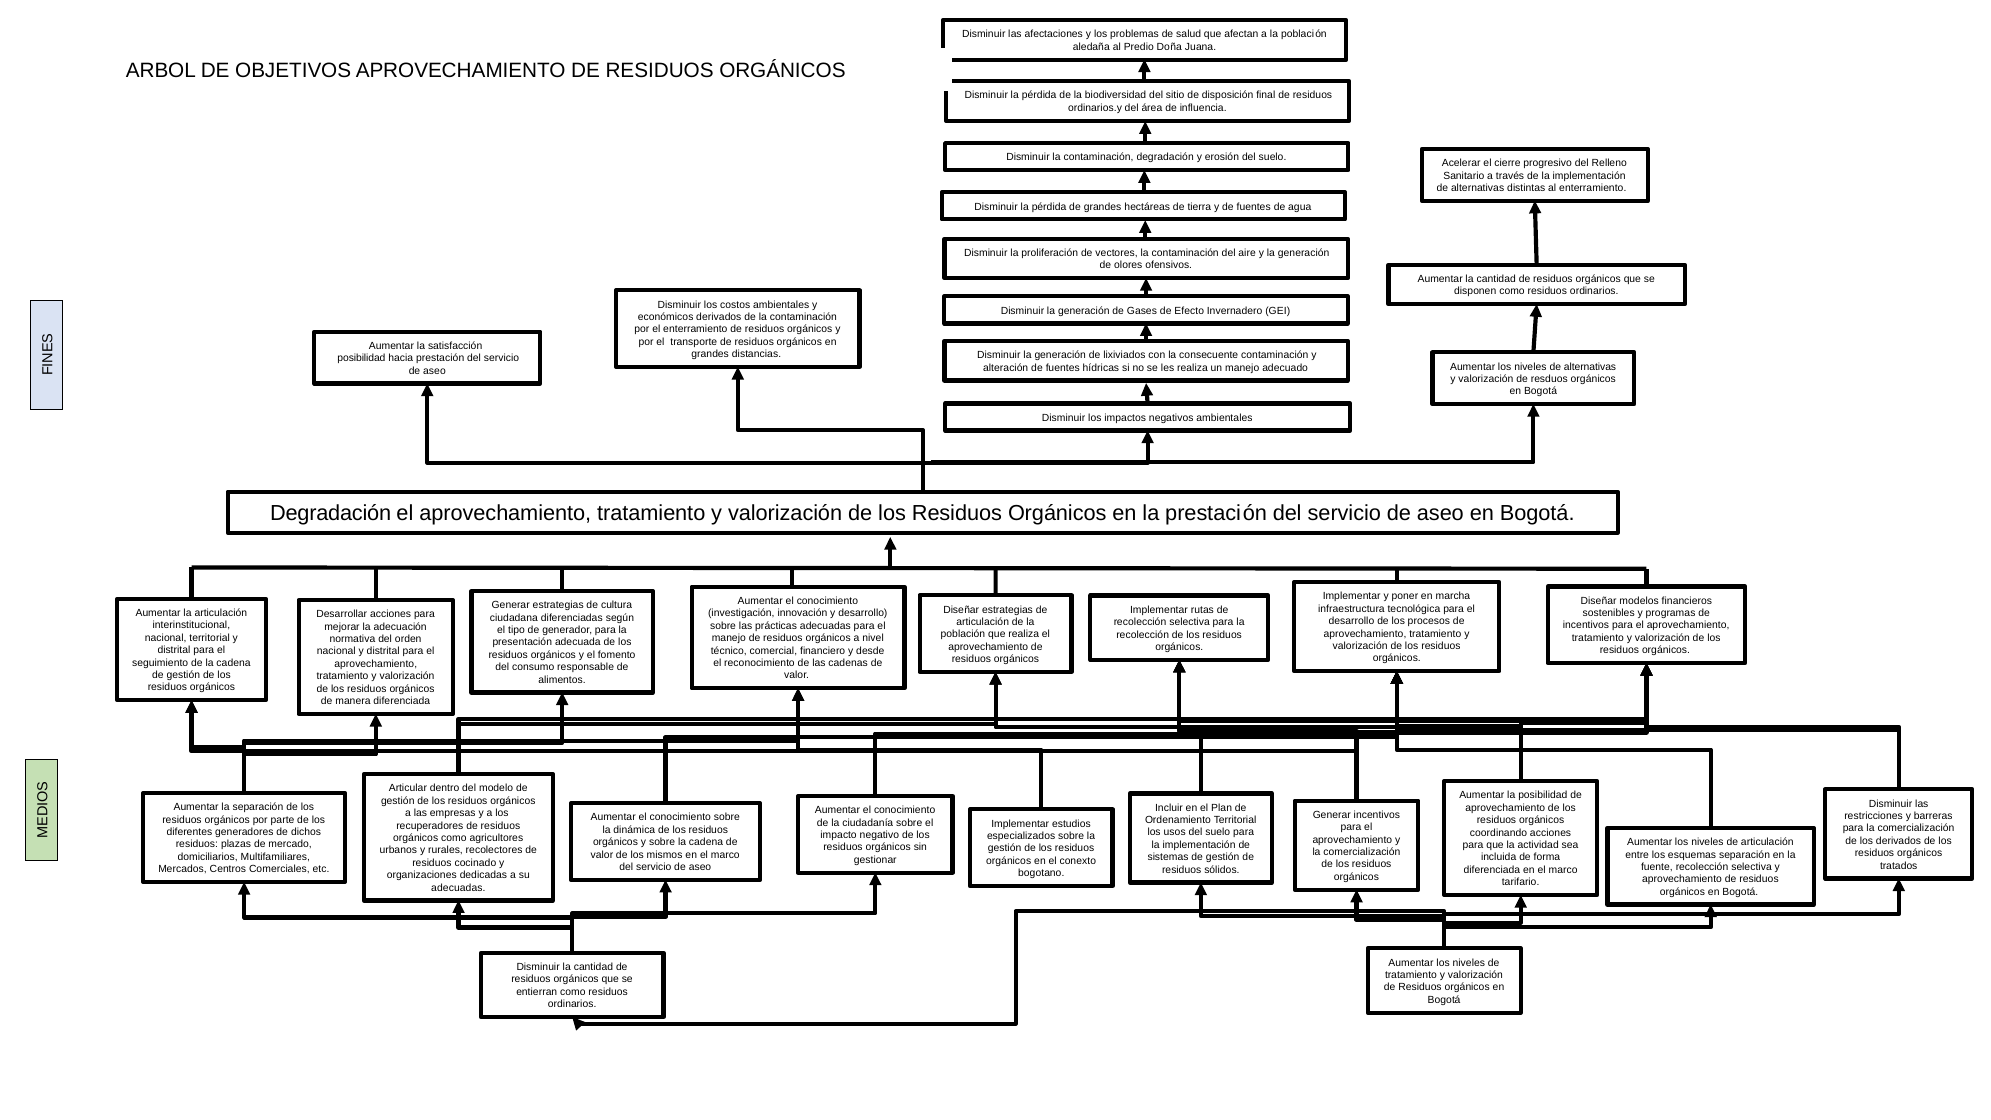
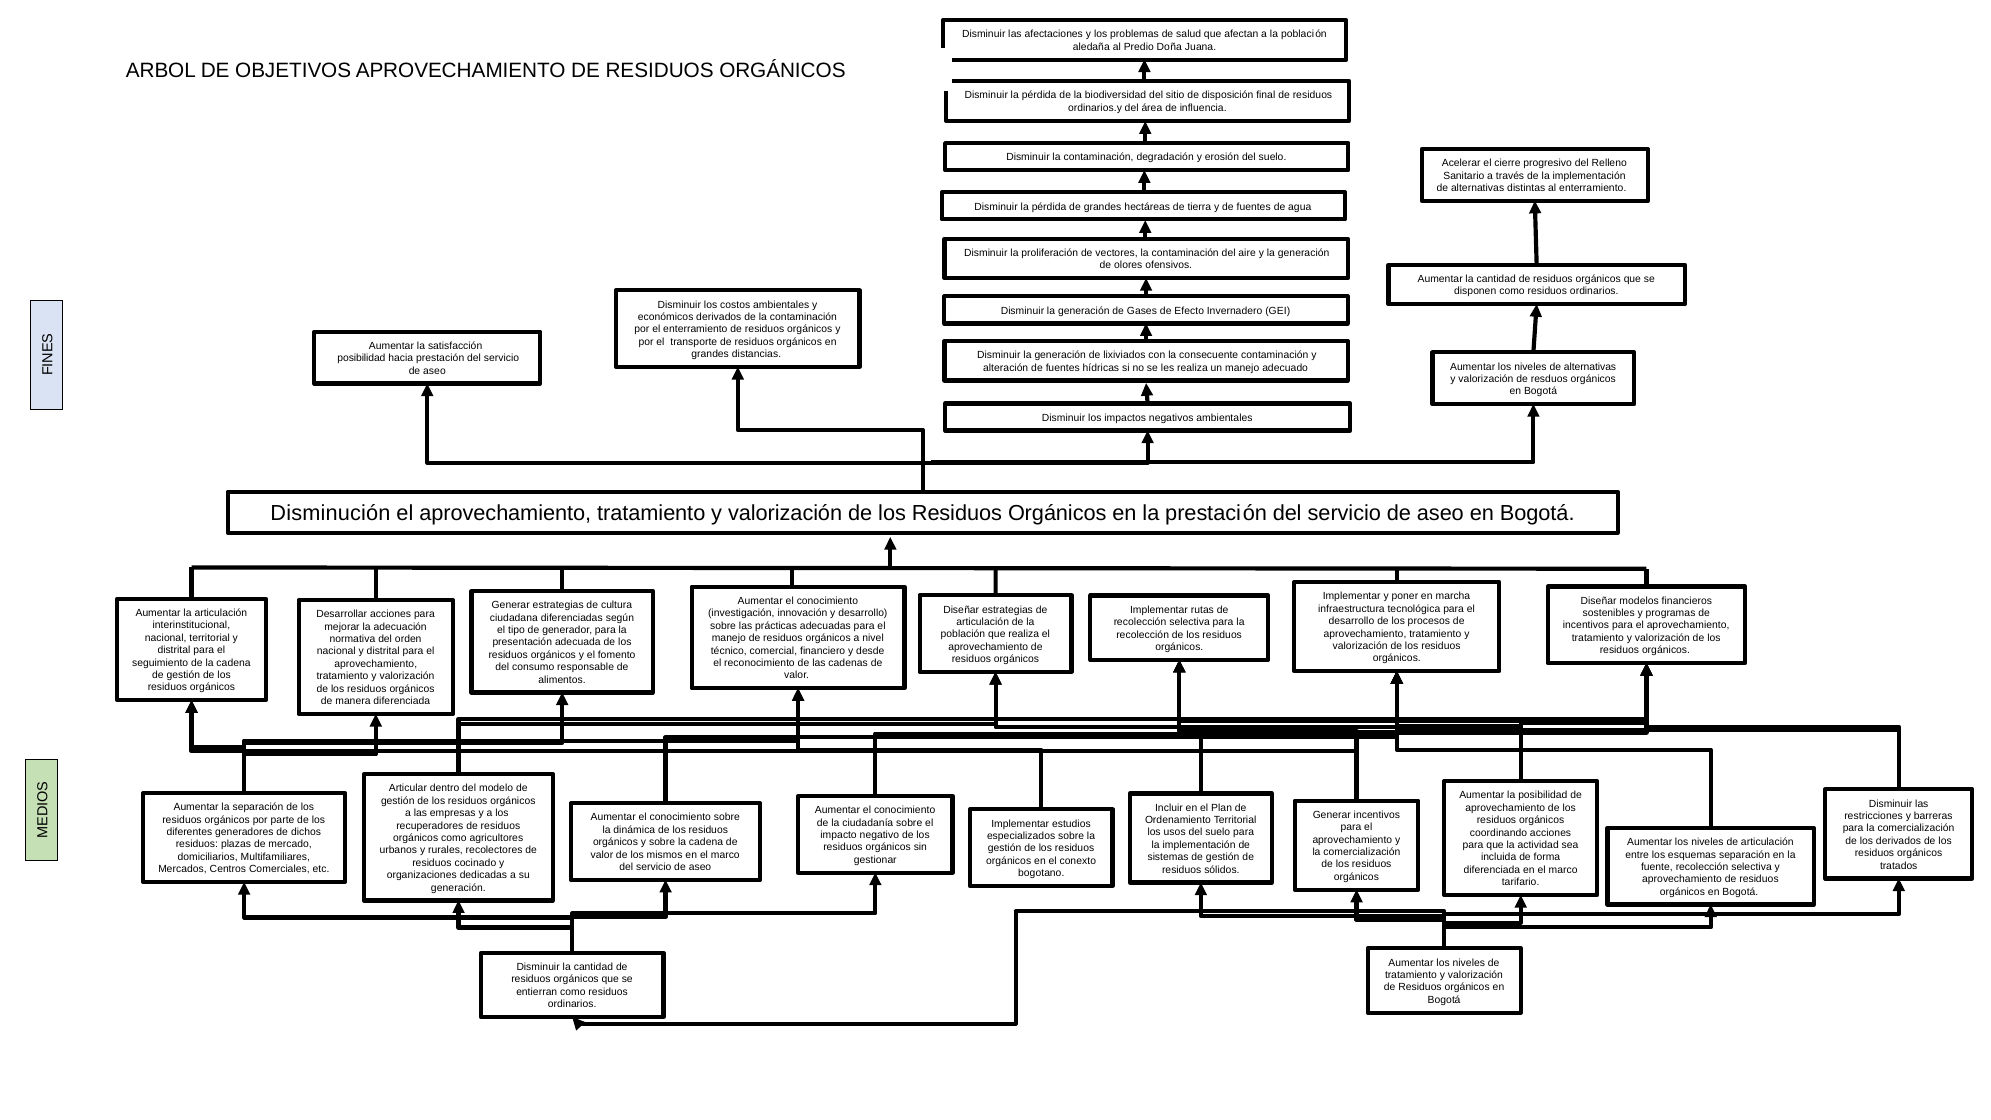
Degradación: Degradación -> Disminución (330, 514)
adecuadas: adecuadas -> generación (458, 888)
